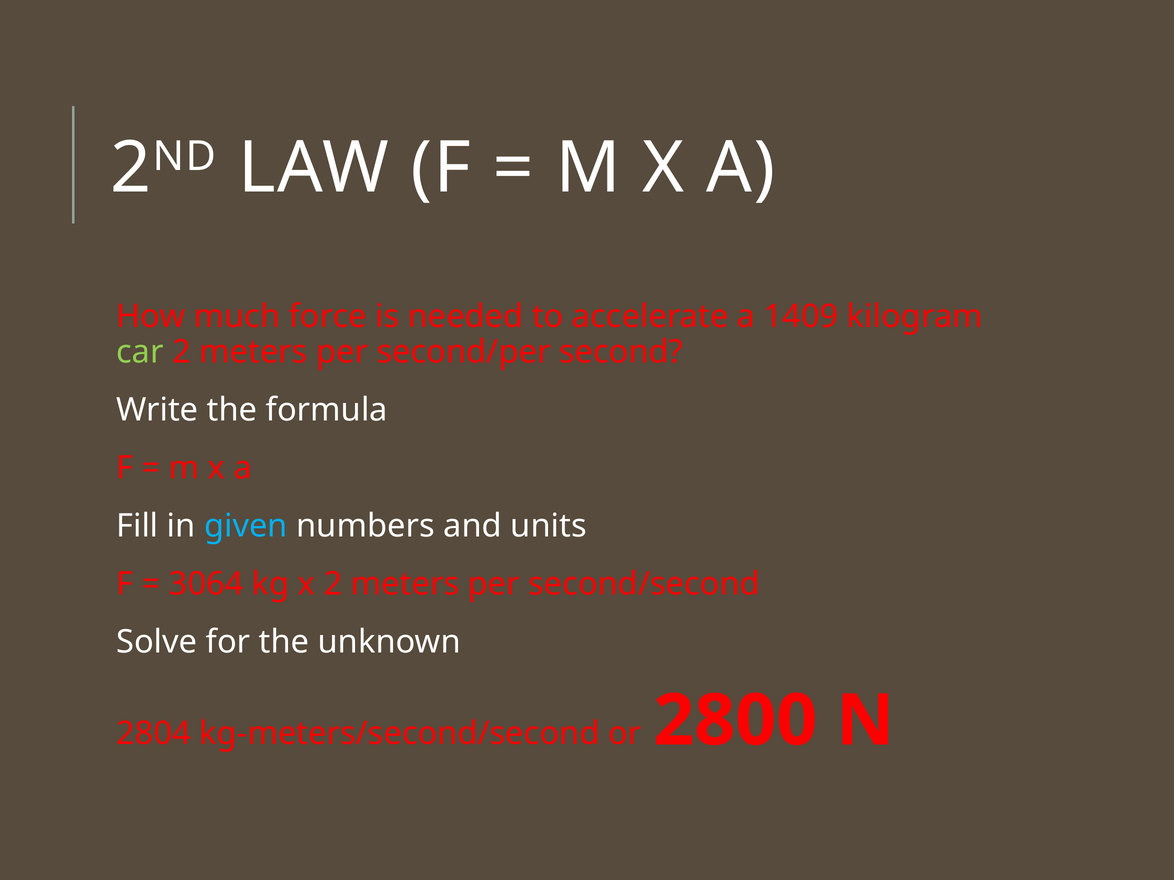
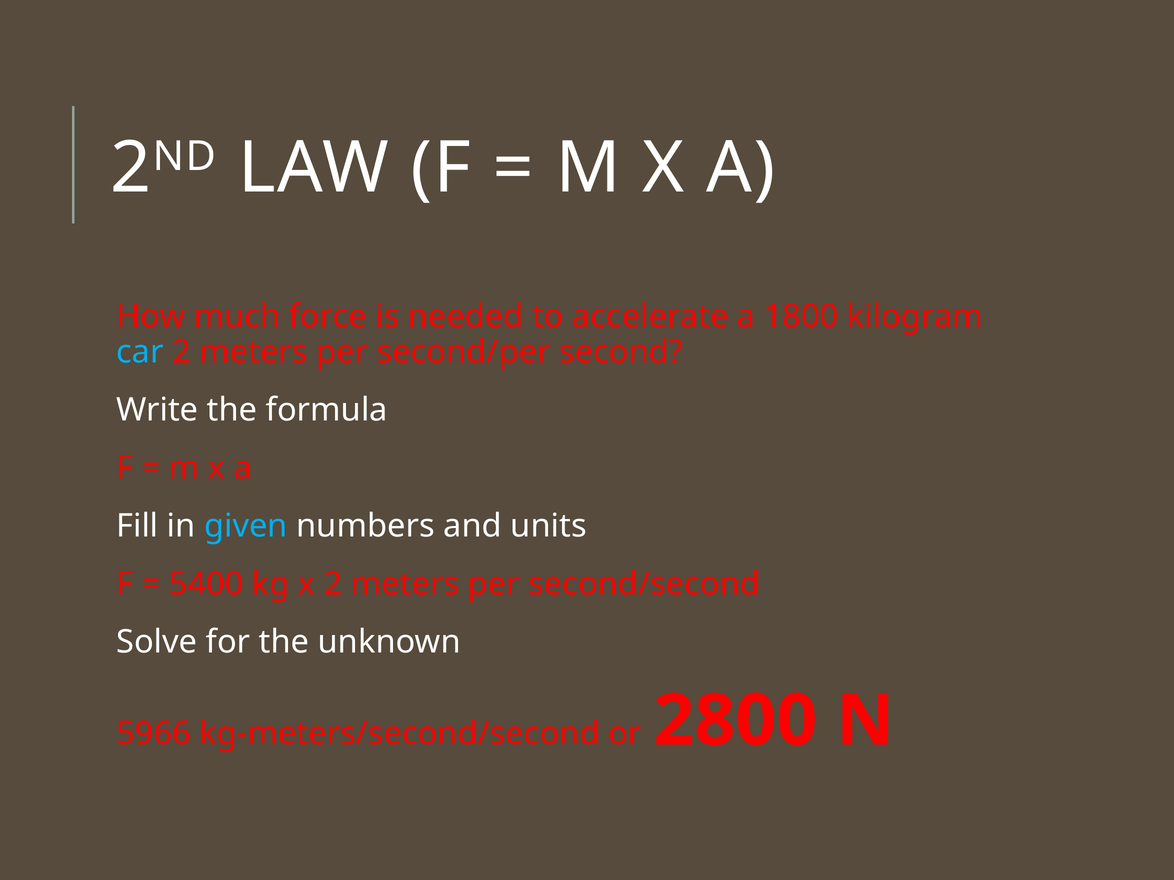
1409: 1409 -> 1800 (801, 317)
car colour: light green -> light blue (140, 352)
3064: 3064 -> 5400 (206, 584)
2804: 2804 -> 5966 (154, 734)
